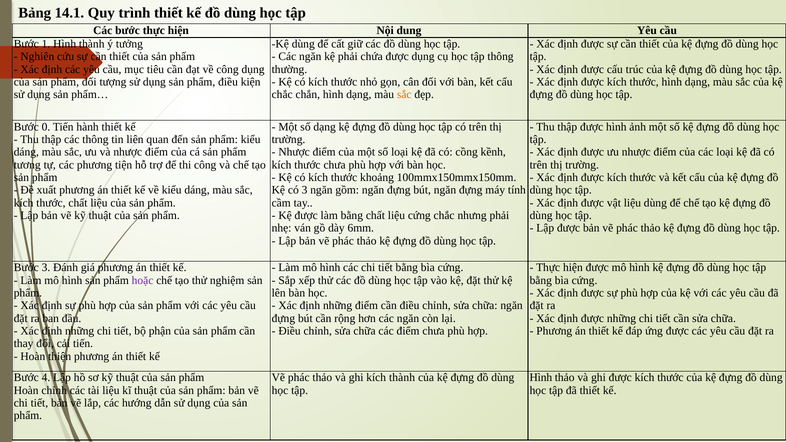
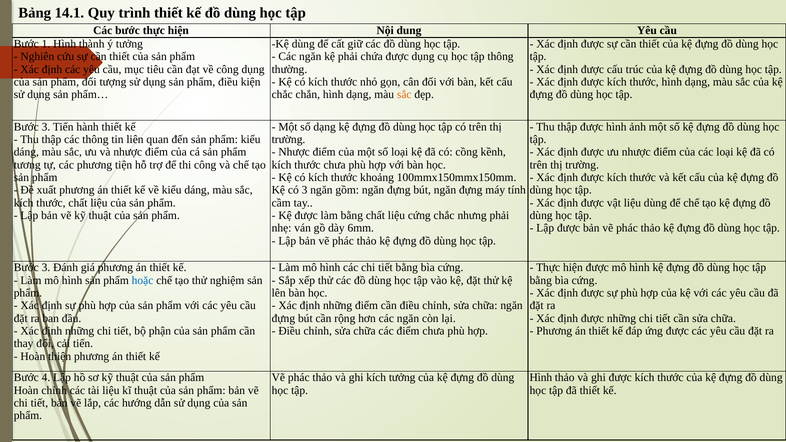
0: 0 -> 3 (46, 127)
hoặc colour: purple -> blue (143, 280)
kích thành: thành -> tưởng (402, 378)
